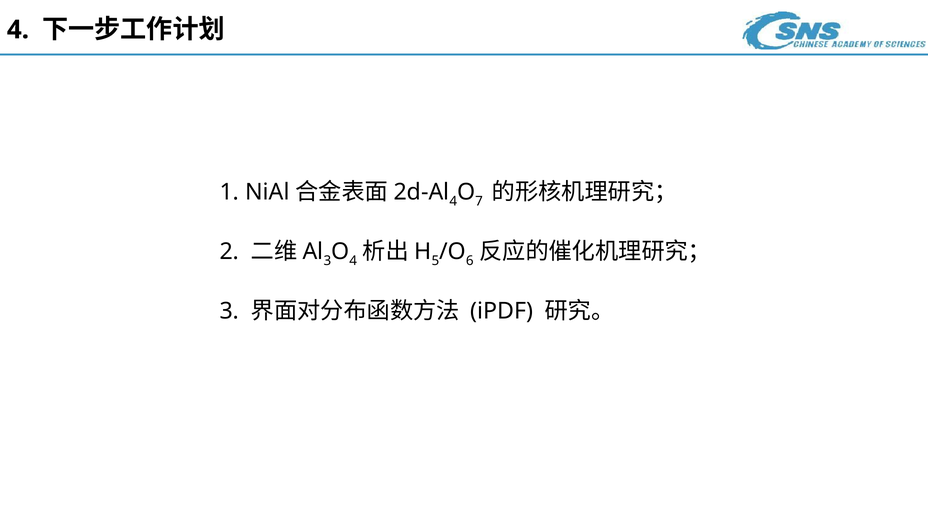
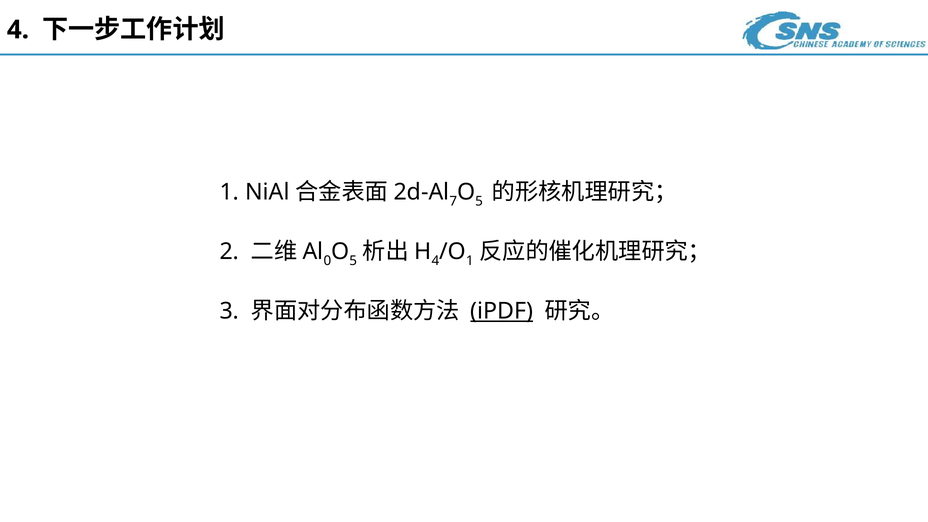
4: 4 -> 7 (453, 201)
7: 7 -> 5 (479, 201)
3: 3 -> 0 (327, 261)
4: 4 -> 5 (353, 261)
5: 5 -> 4 (435, 261)
6: 6 -> 1 (470, 261)
iPDF underline: none -> present (502, 311)
